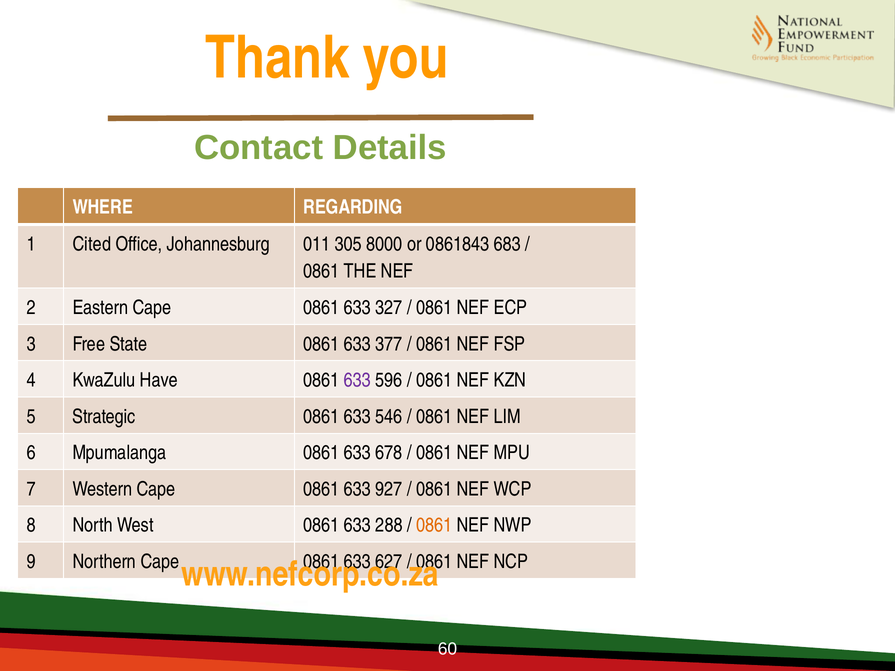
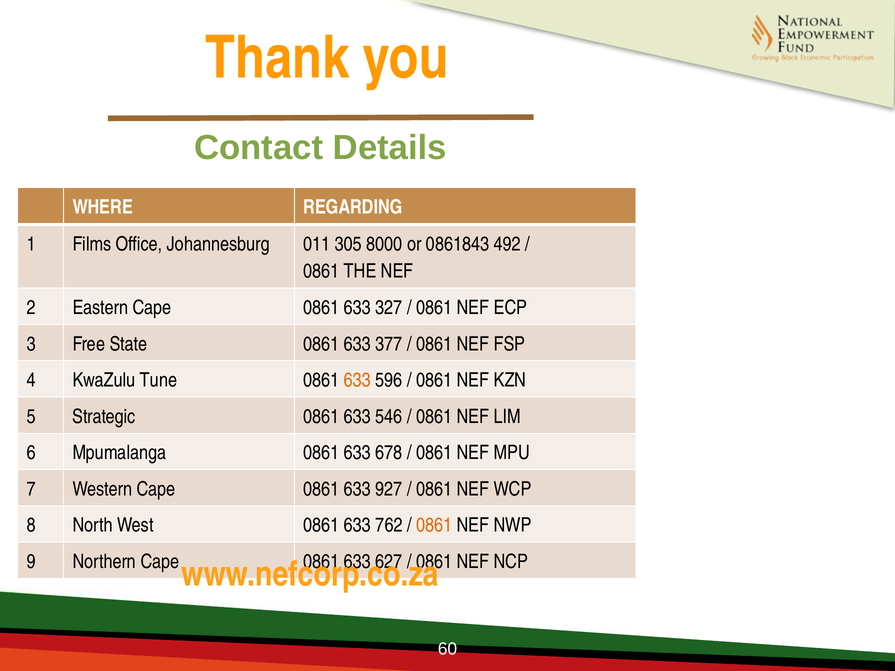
Cited: Cited -> Films (92, 244)
683: 683 -> 492 (507, 244)
Have: Have -> Tune (159, 380)
633 colour: purple -> orange (357, 380)
288: 288 -> 762 (389, 526)
